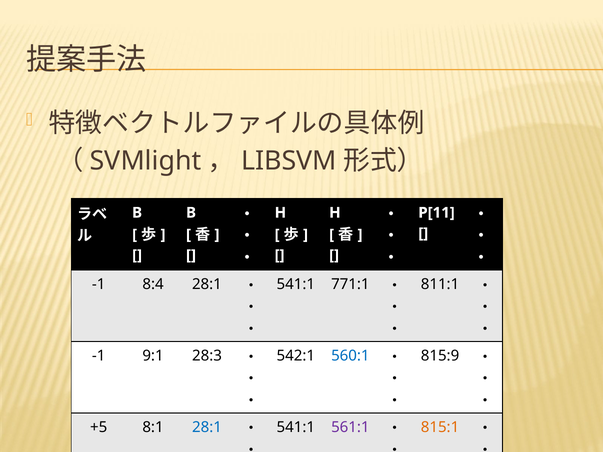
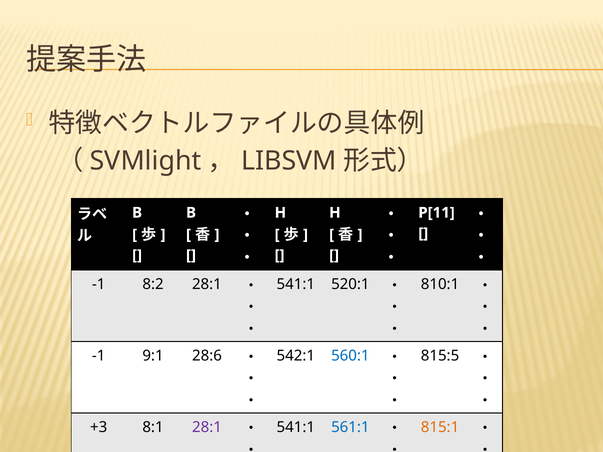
8:4: 8:4 -> 8:2 (153, 284)
771:1: 771:1 -> 520:1 (350, 284)
811:1: 811:1 -> 810:1 (440, 284)
28:3: 28:3 -> 28:6 (207, 356)
815:9: 815:9 -> 815:5 (440, 356)
+5: +5 -> +3 (99, 427)
28:1 colour: blue -> purple (207, 427)
561:1 colour: purple -> blue (350, 427)
